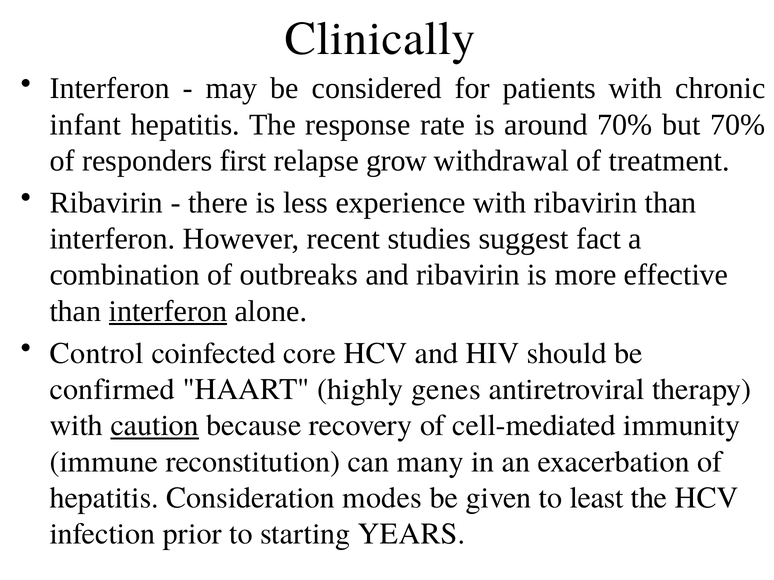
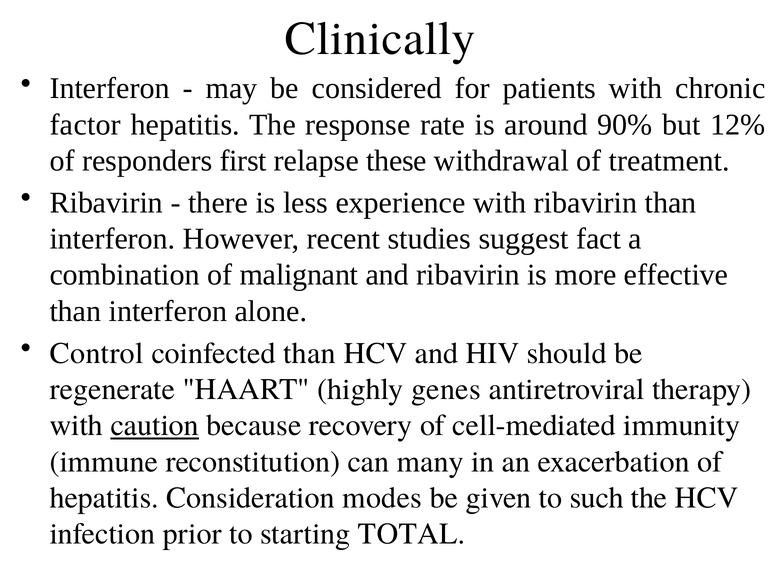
infant: infant -> factor (85, 125)
around 70%: 70% -> 90% (625, 125)
but 70%: 70% -> 12% (738, 125)
grow: grow -> these (397, 161)
outbreaks: outbreaks -> malignant (299, 275)
interferon underline: present -> none (168, 311)
coinfected core: core -> than (310, 354)
confirmed: confirmed -> regenerate (112, 390)
least: least -> such (597, 498)
YEARS: YEARS -> TOTAL (412, 534)
